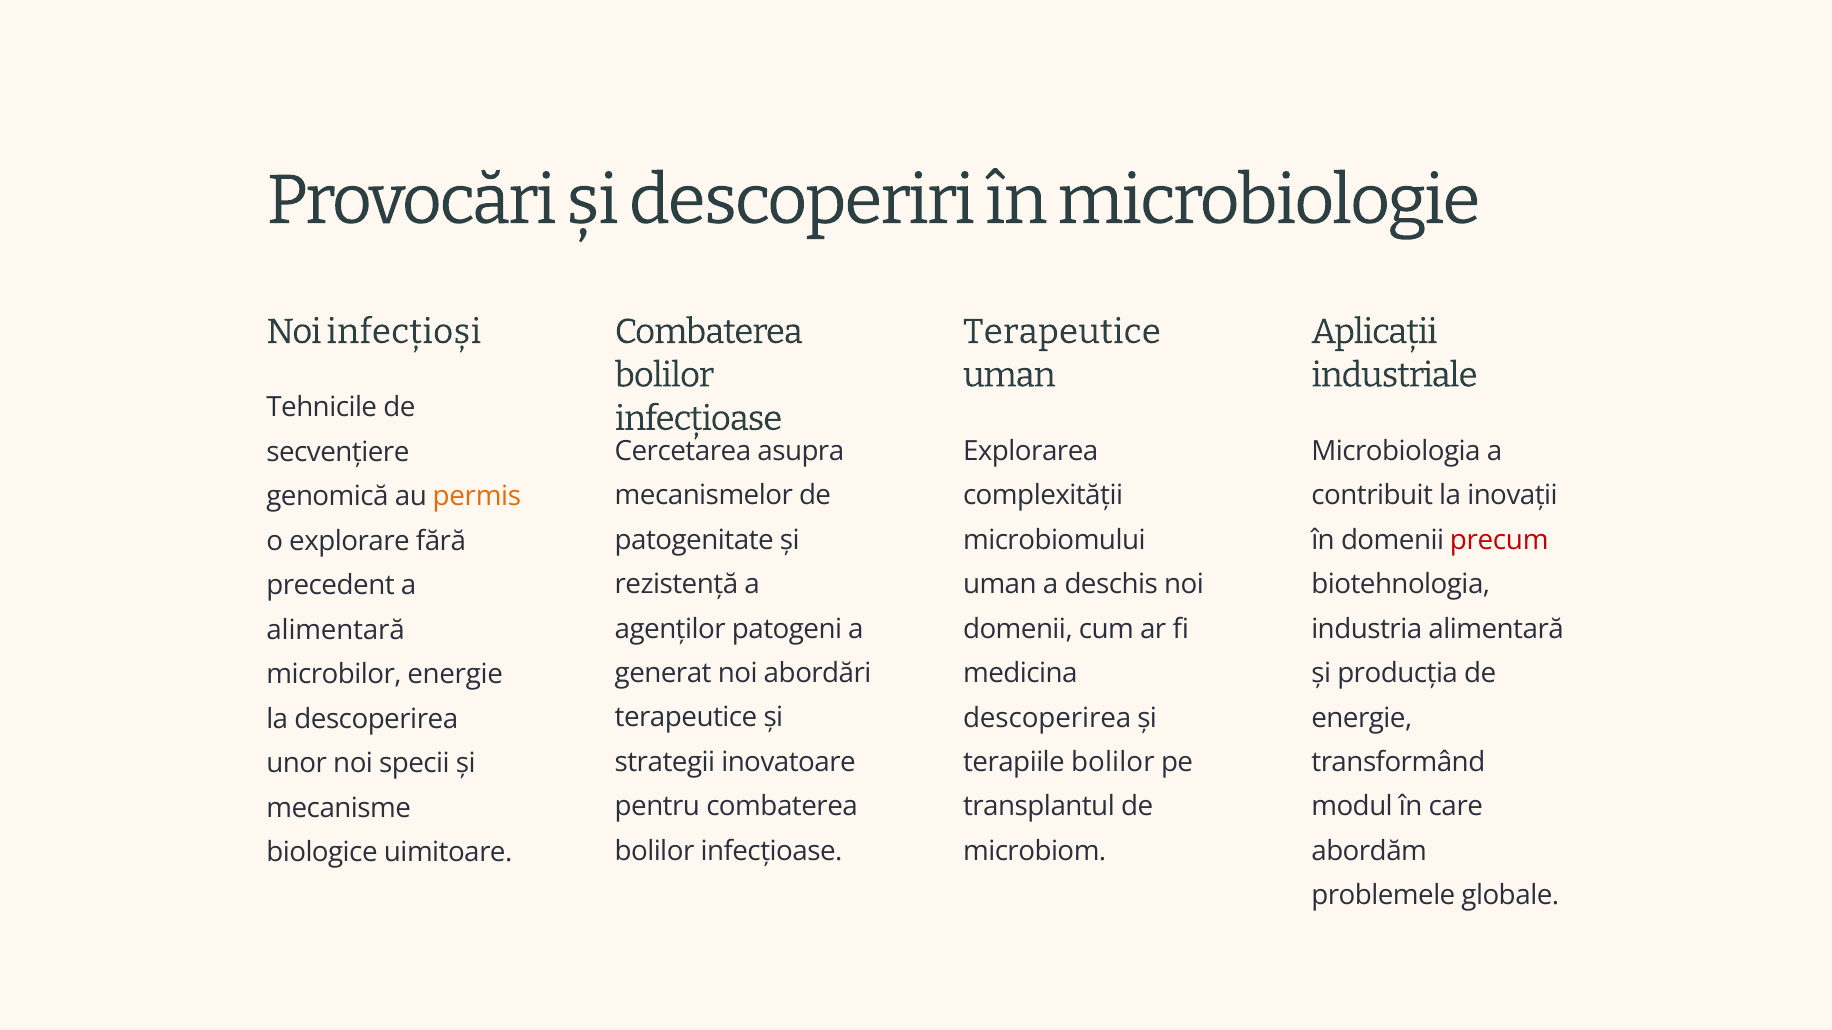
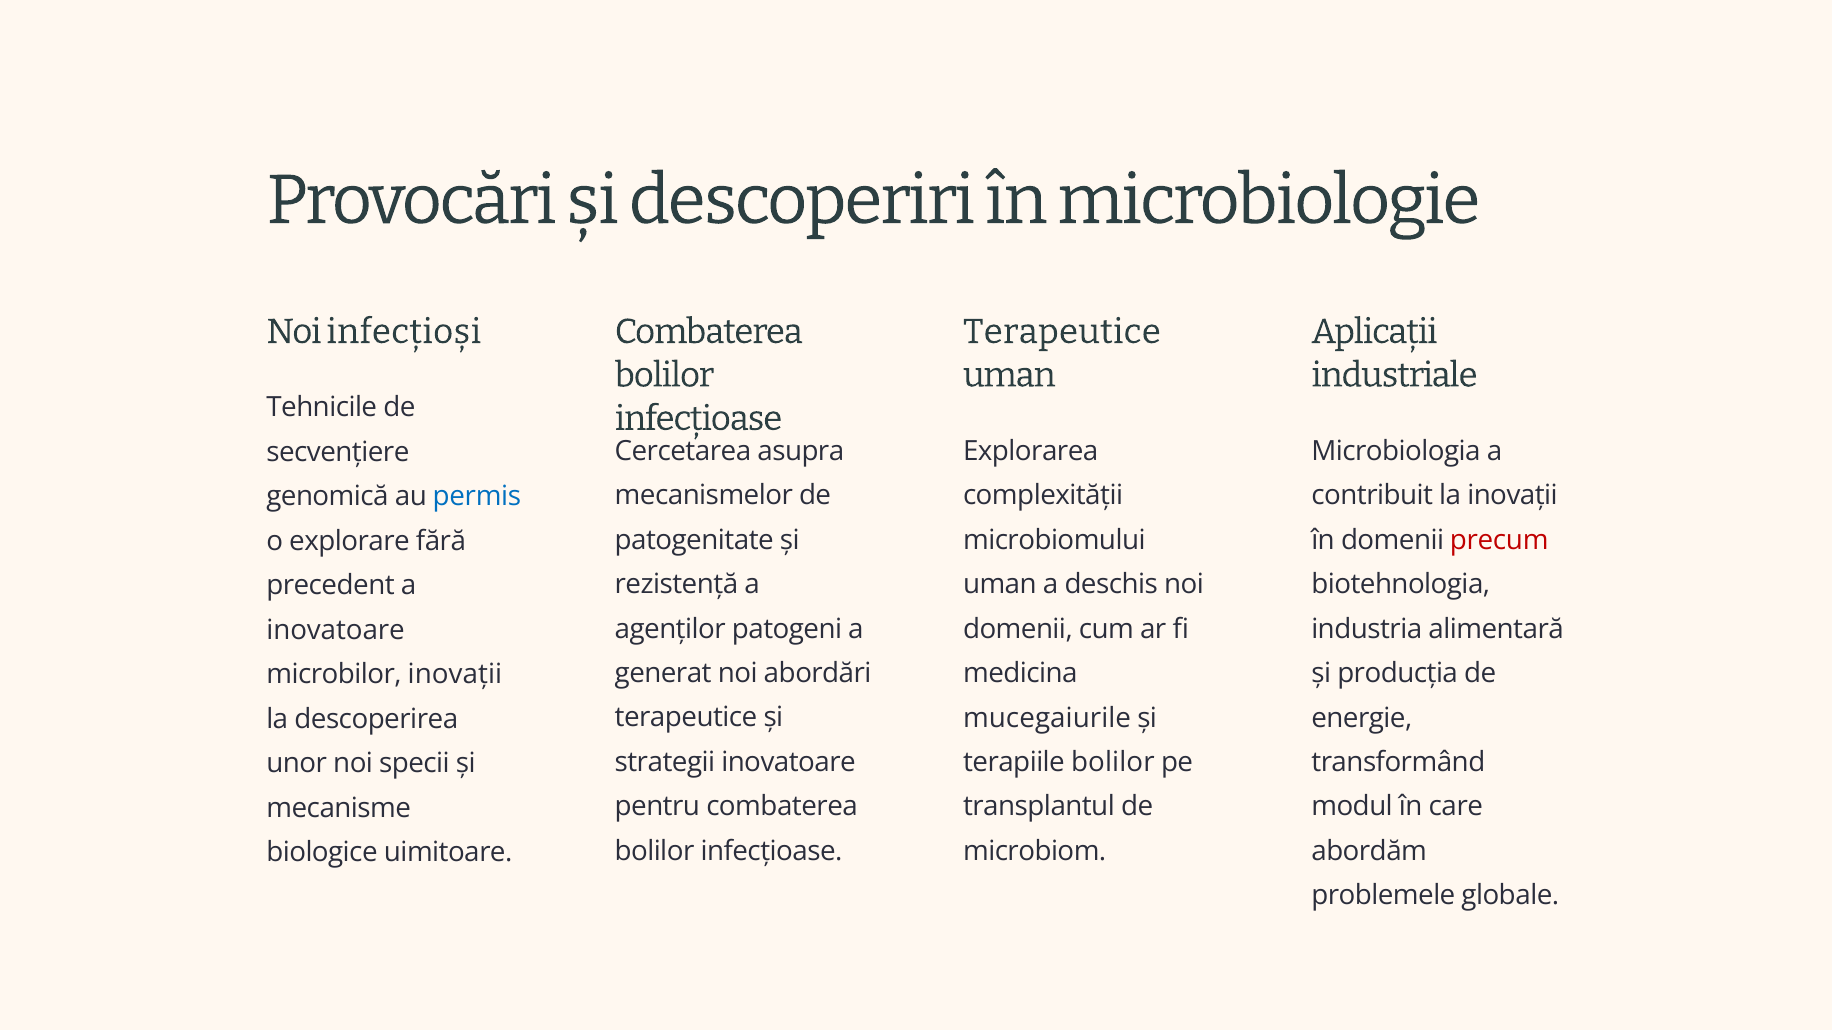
permis colour: orange -> blue (477, 497)
alimentară: alimentară -> inovatoare (336, 630)
microbilor energie: energie -> inovații (455, 675)
descoperirea: descoperirea -> mucegaiurile (1047, 718)
